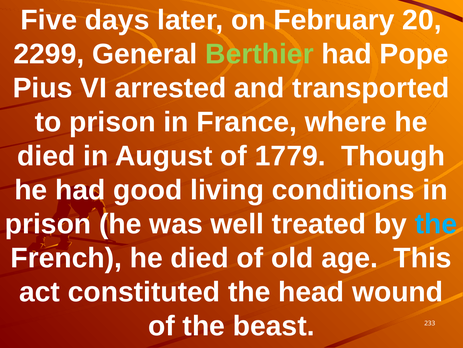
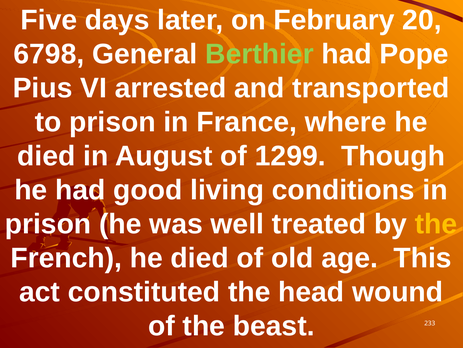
2299: 2299 -> 6798 (49, 54)
1779: 1779 -> 1299 (290, 156)
the colour: light blue -> yellow (436, 224)
